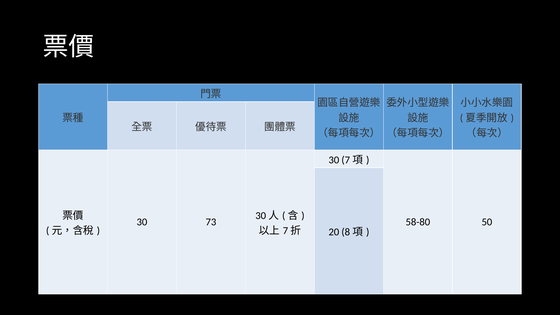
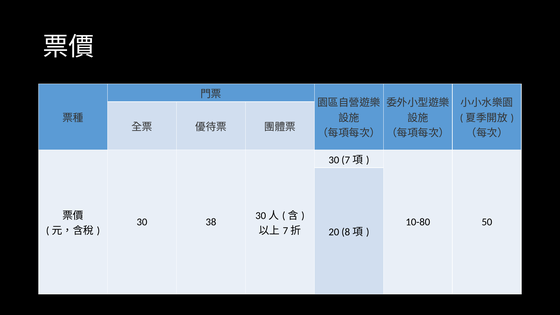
73: 73 -> 38 (211, 222)
58-80: 58-80 -> 10-80 (418, 222)
